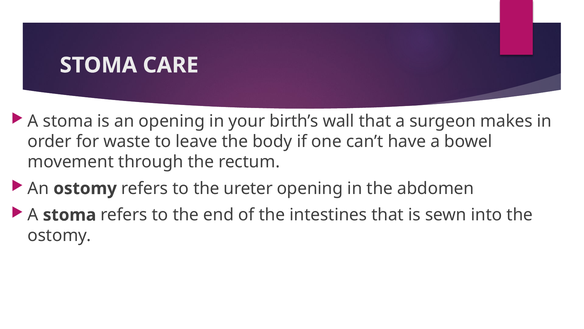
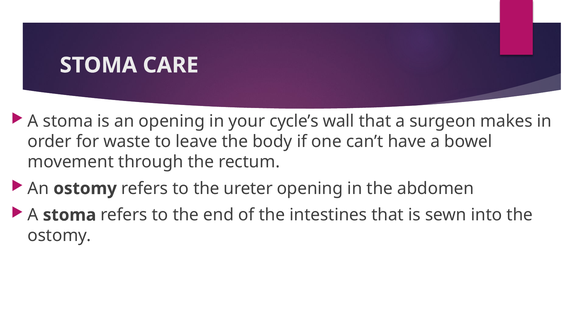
birth’s: birth’s -> cycle’s (294, 121)
